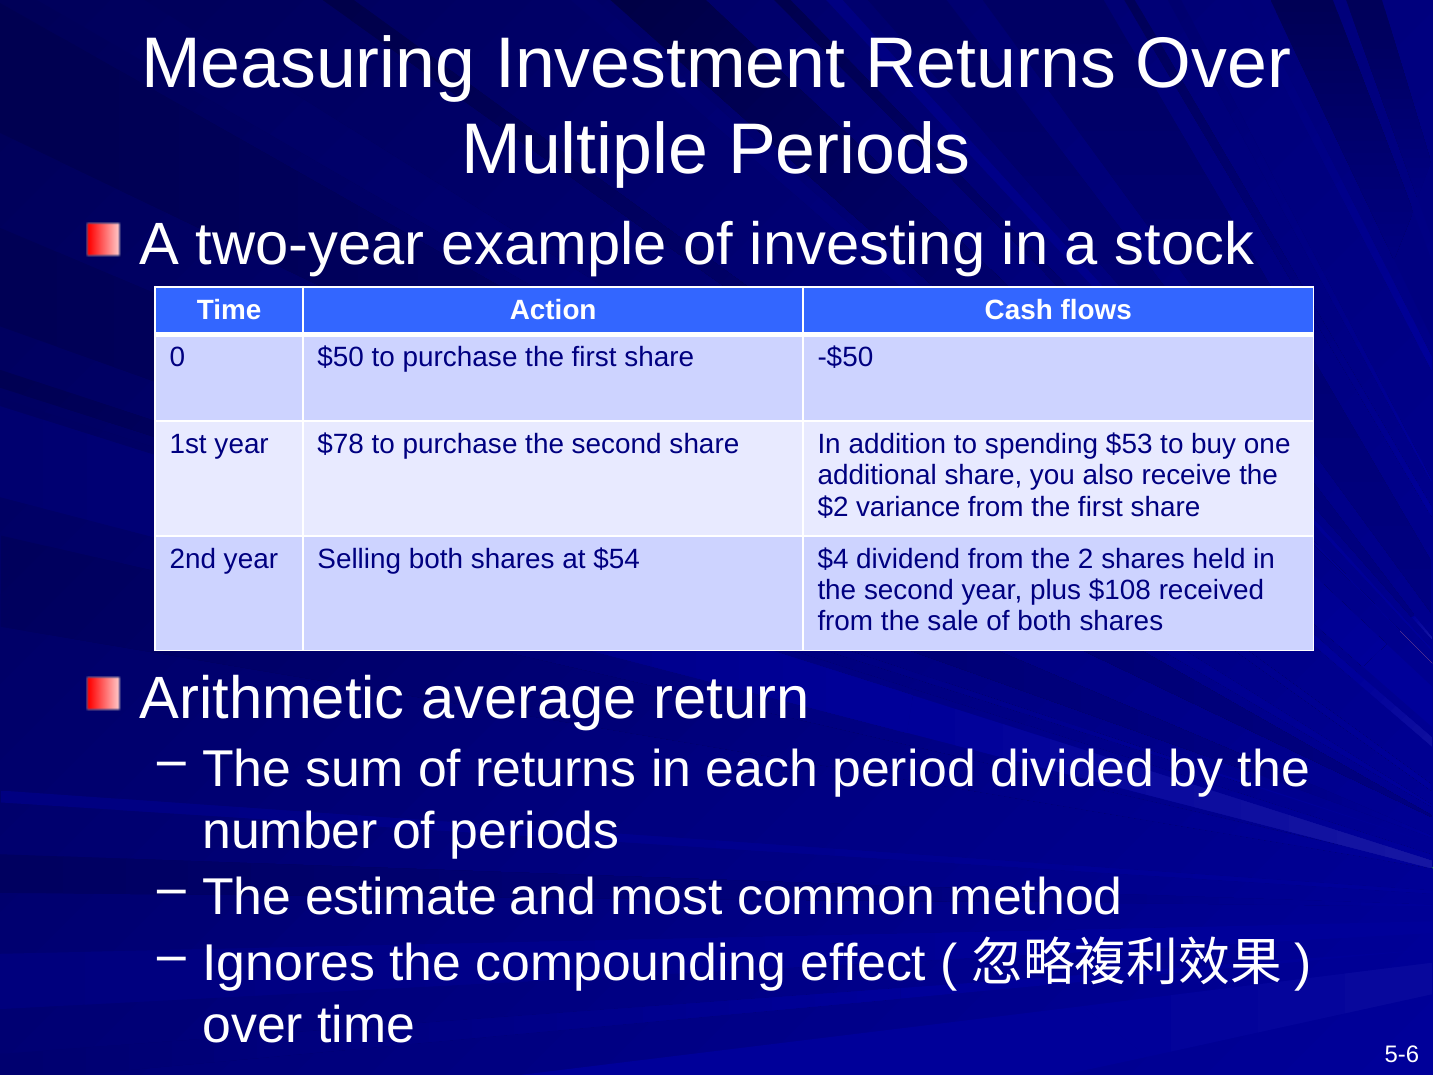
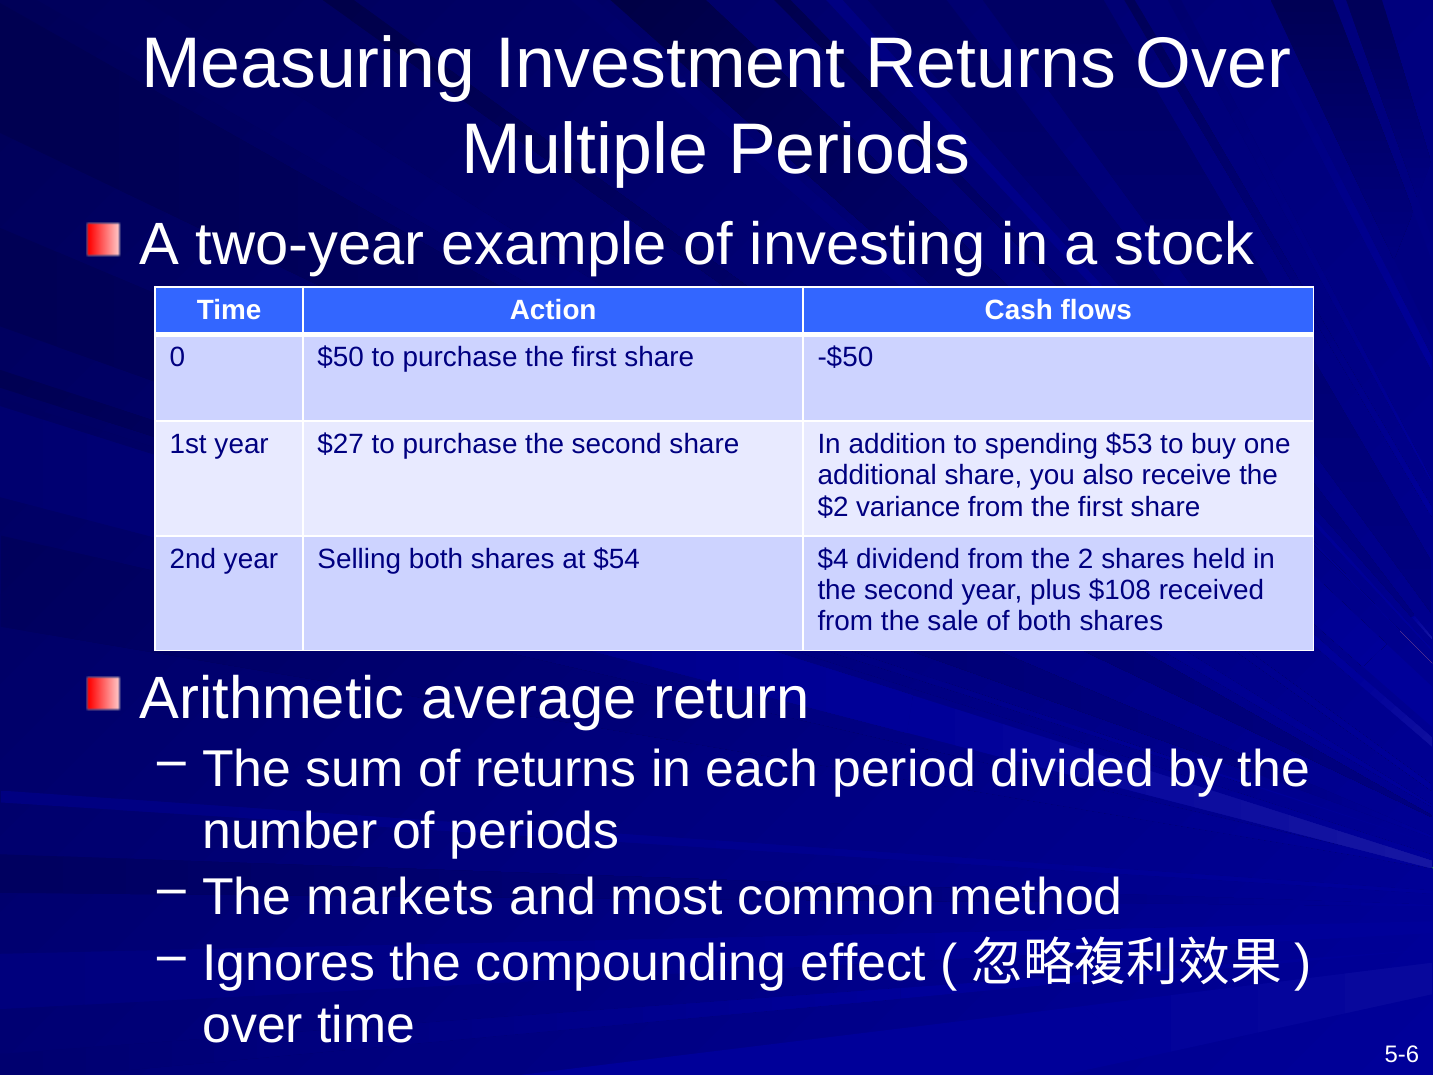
$78: $78 -> $27 (341, 444)
estimate: estimate -> markets (400, 897)
